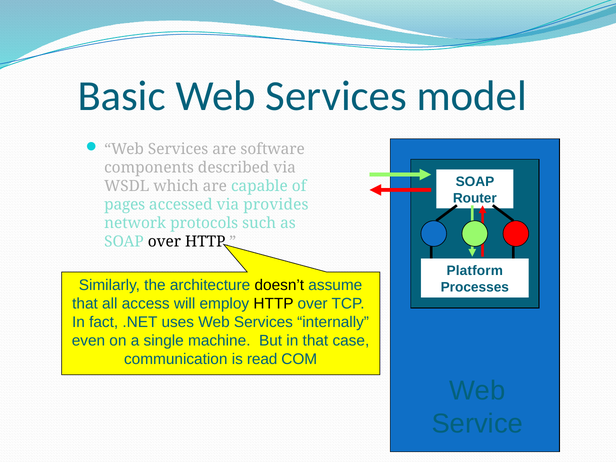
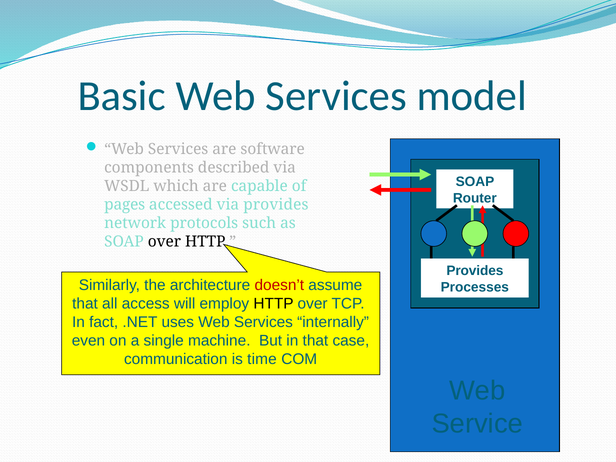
Platform: Platform -> Provides (475, 271)
doesn’t colour: black -> red (279, 285)
read: read -> time (262, 359)
